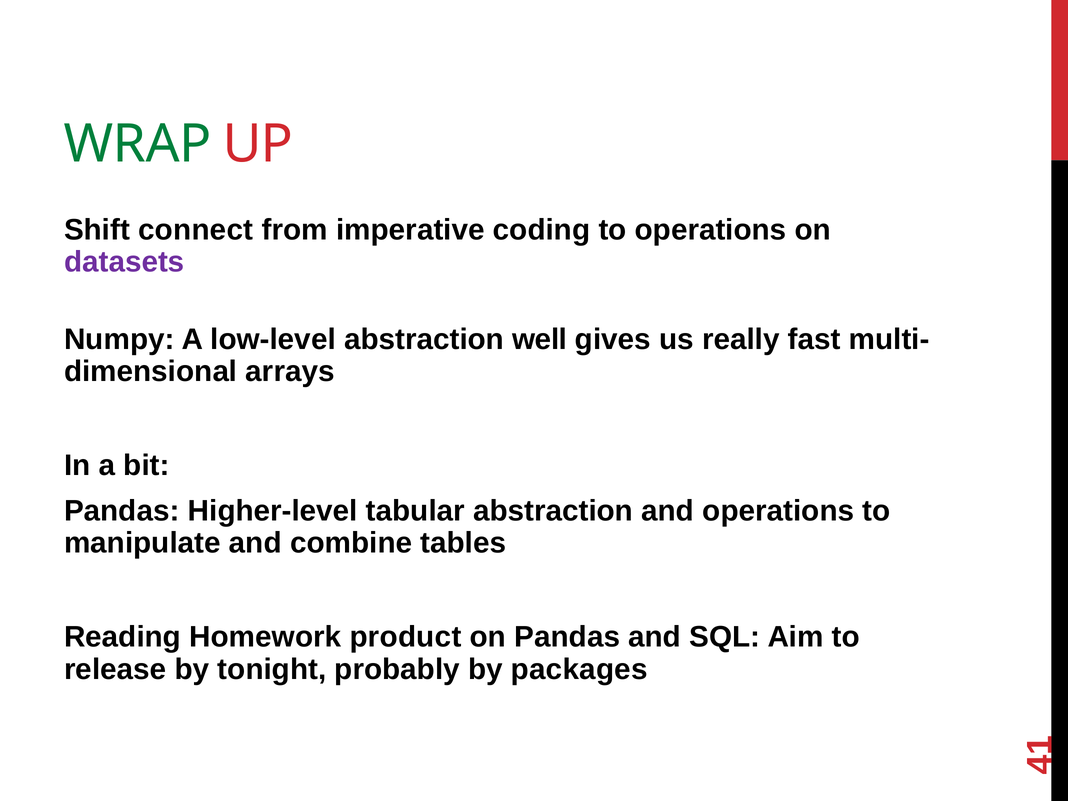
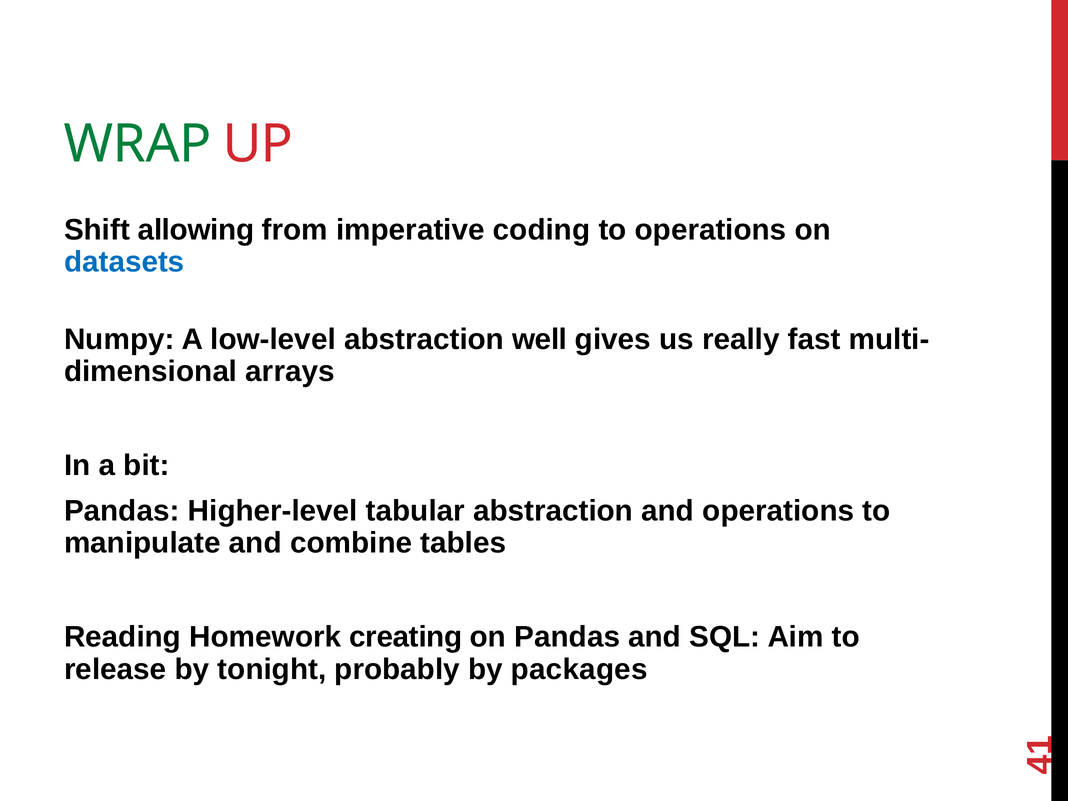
connect: connect -> allowing (196, 230)
datasets colour: purple -> blue (124, 262)
product: product -> creating (406, 637)
